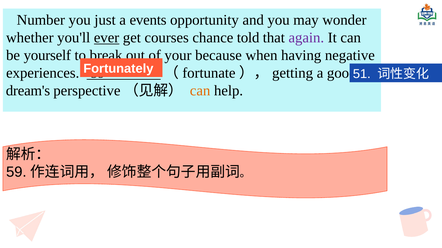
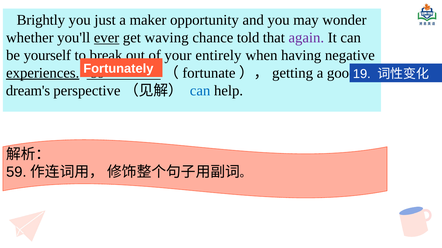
Number: Number -> Brightly (41, 20)
events: events -> maker (148, 20)
courses: courses -> waving (167, 38)
because: because -> entirely (218, 55)
51: 51 -> 19 (362, 74)
experiences underline: none -> present (43, 73)
can colour: orange -> blue (200, 91)
